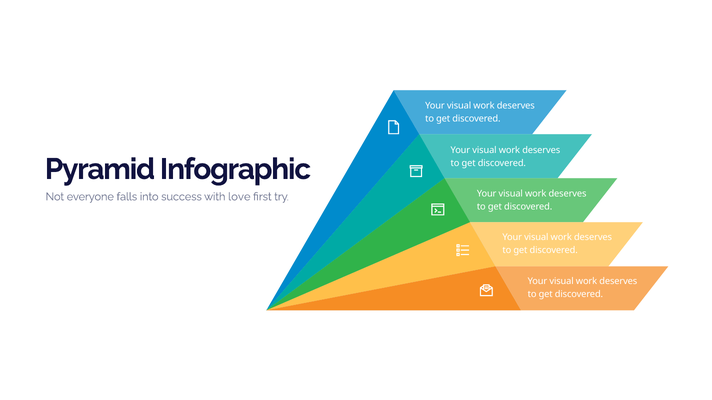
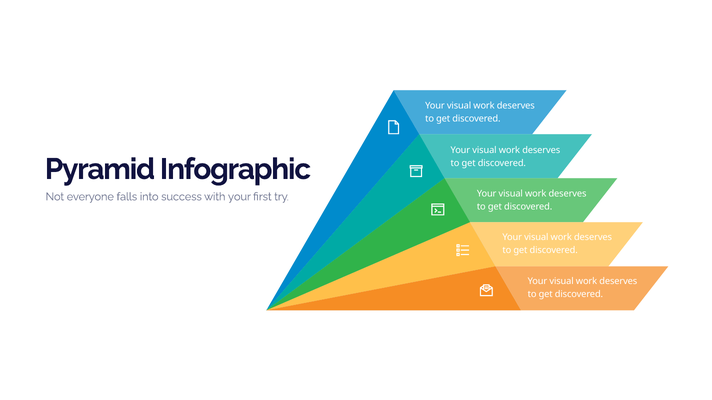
with love: love -> your (239, 197)
